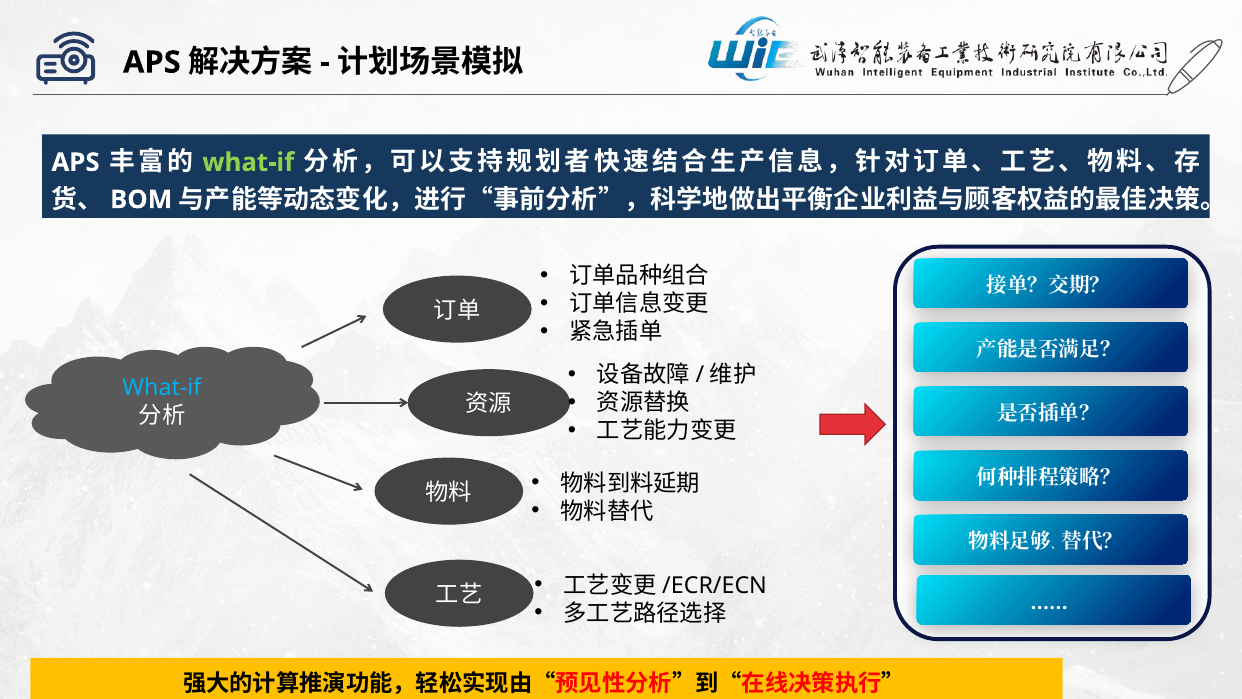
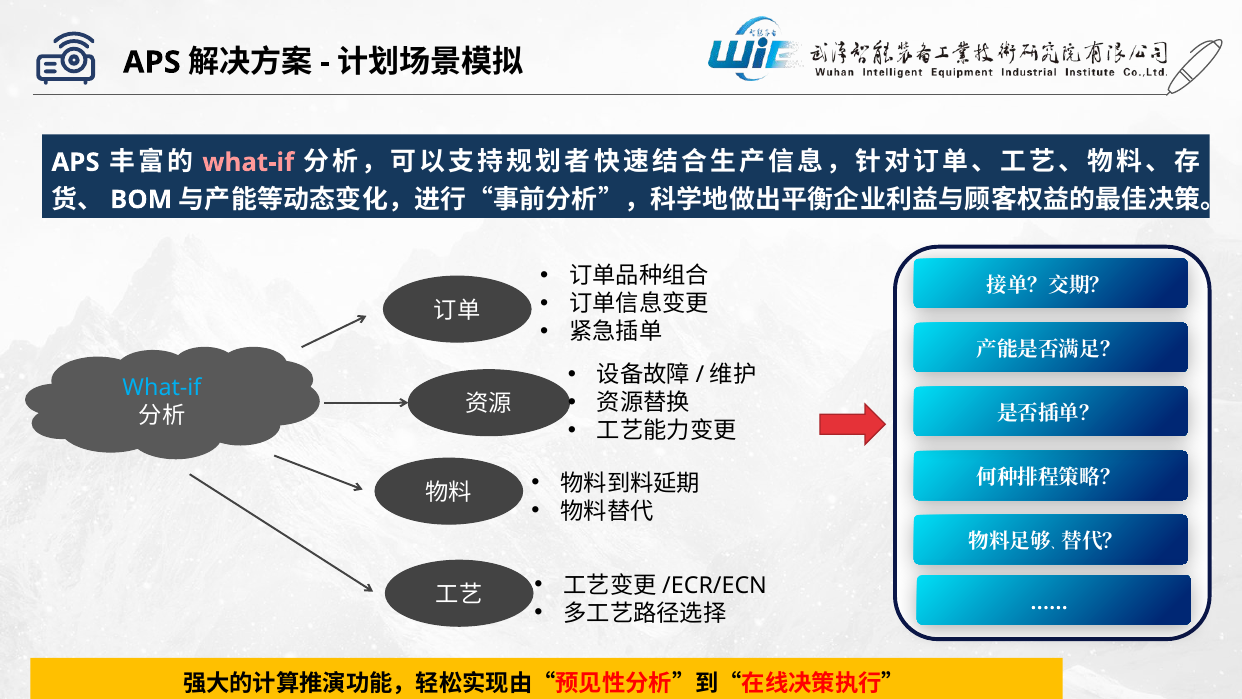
what-if colour: light green -> pink (248, 162)
